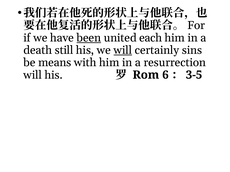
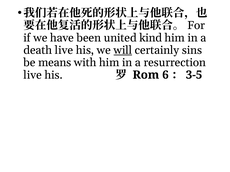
been underline: present -> none (89, 38)
each: each -> kind (151, 38)
death still: still -> live (64, 50)
will: will -> live (33, 75)
